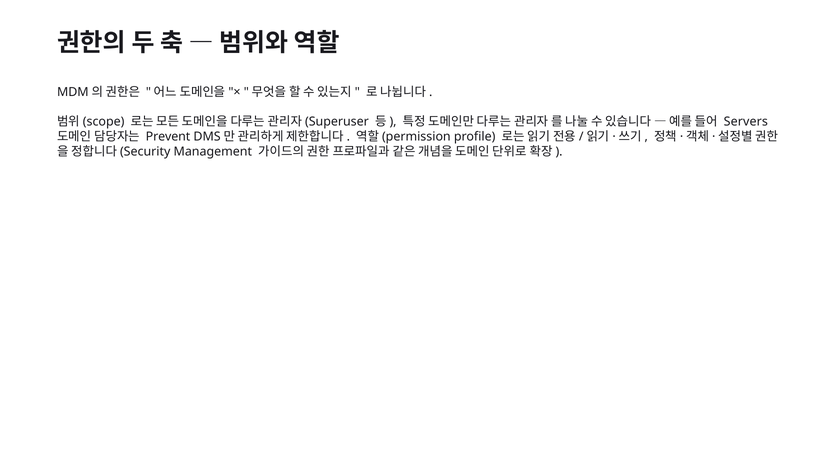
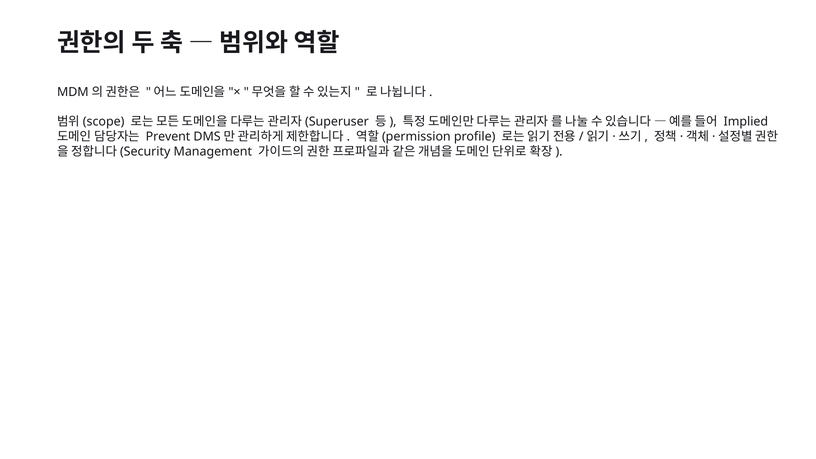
Servers: Servers -> Implied (746, 122)
